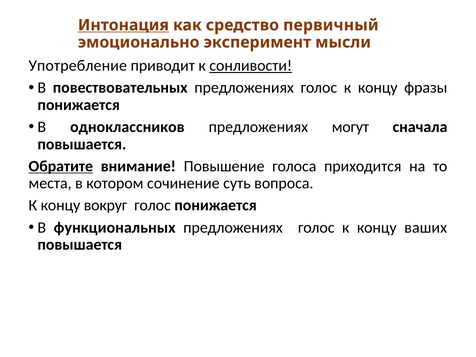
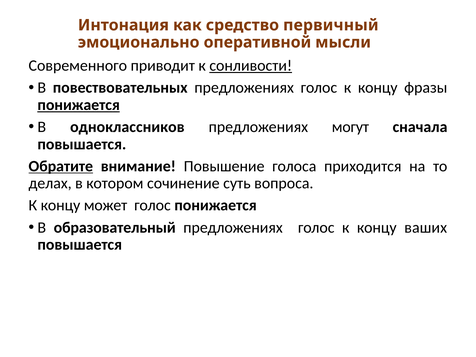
Интонация underline: present -> none (123, 25)
эксперимент: эксперимент -> оперативной (257, 42)
Употребление: Употребление -> Современного (78, 66)
понижается underline: none -> present (79, 105)
места: места -> делах (50, 183)
вокруг: вокруг -> может (106, 205)
функциональных: функциональных -> образовательный (115, 228)
